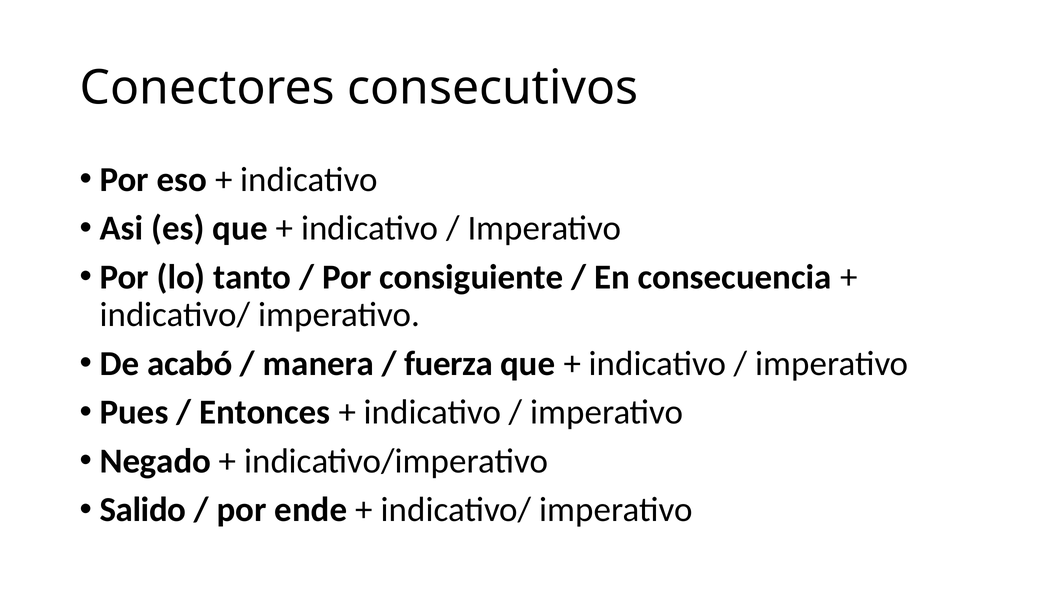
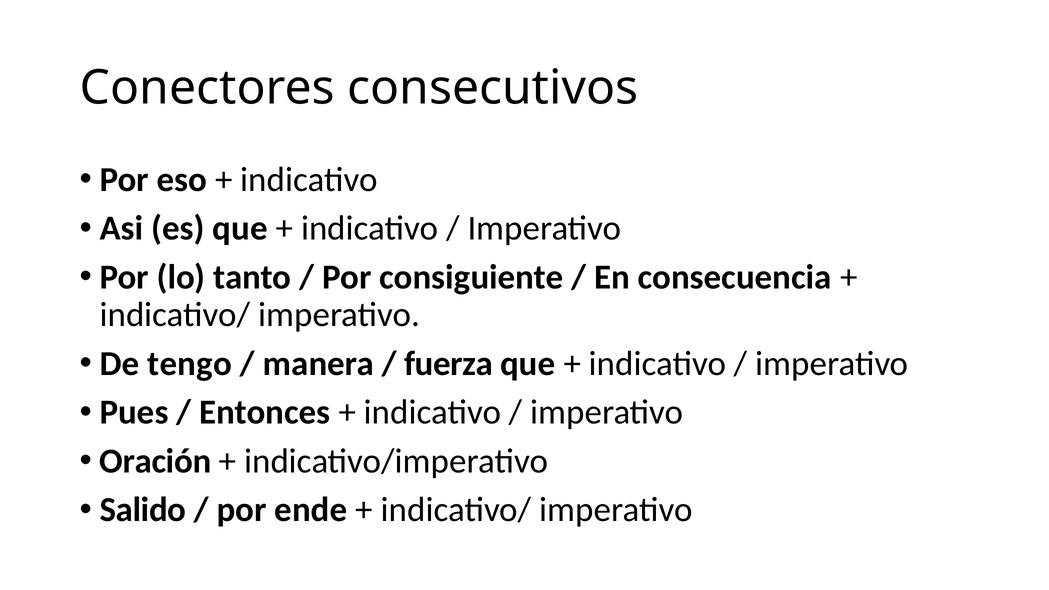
acabó: acabó -> tengo (190, 364)
Negado: Negado -> Oración (155, 461)
